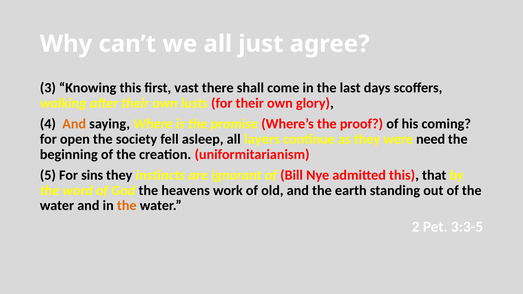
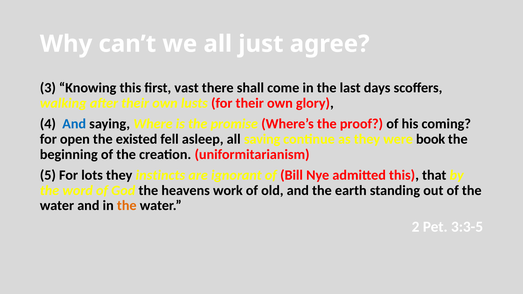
And colour: orange -> blue (74, 124)
society: society -> existed (137, 139)
layers: layers -> saving (262, 139)
need: need -> book (431, 139)
sins: sins -> lots (92, 175)
